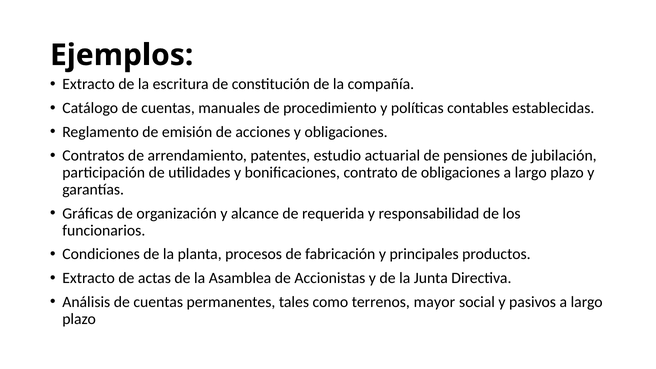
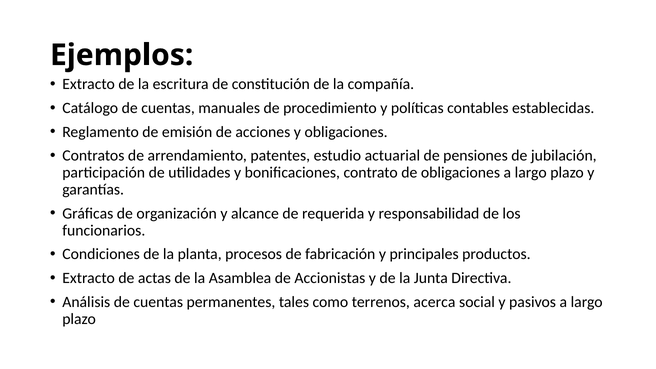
mayor: mayor -> acerca (434, 302)
